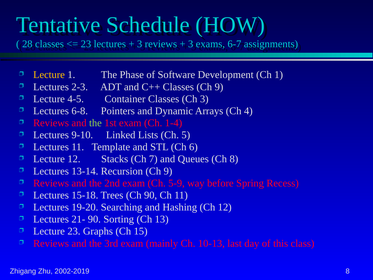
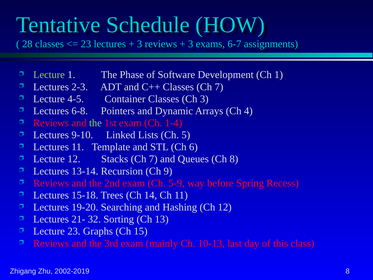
Lecture colour: yellow -> light green (49, 75)
Classes Ch 9: 9 -> 7 (219, 87)
Ch 90: 90 -> 14 (151, 195)
21- 90: 90 -> 32 (94, 219)
